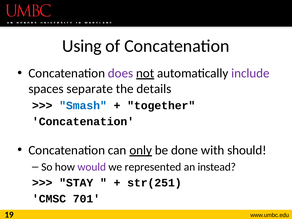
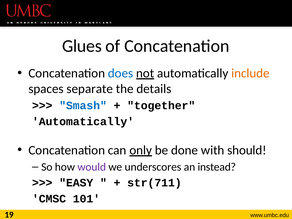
Using: Using -> Glues (82, 46)
does colour: purple -> blue (121, 73)
include colour: purple -> orange (250, 73)
Concatenation: Concatenation -> Automatically (83, 121)
represented: represented -> underscores (153, 167)
STAY: STAY -> EASY (76, 183)
str(251: str(251 -> str(711 (155, 183)
701: 701 -> 101 (87, 199)
